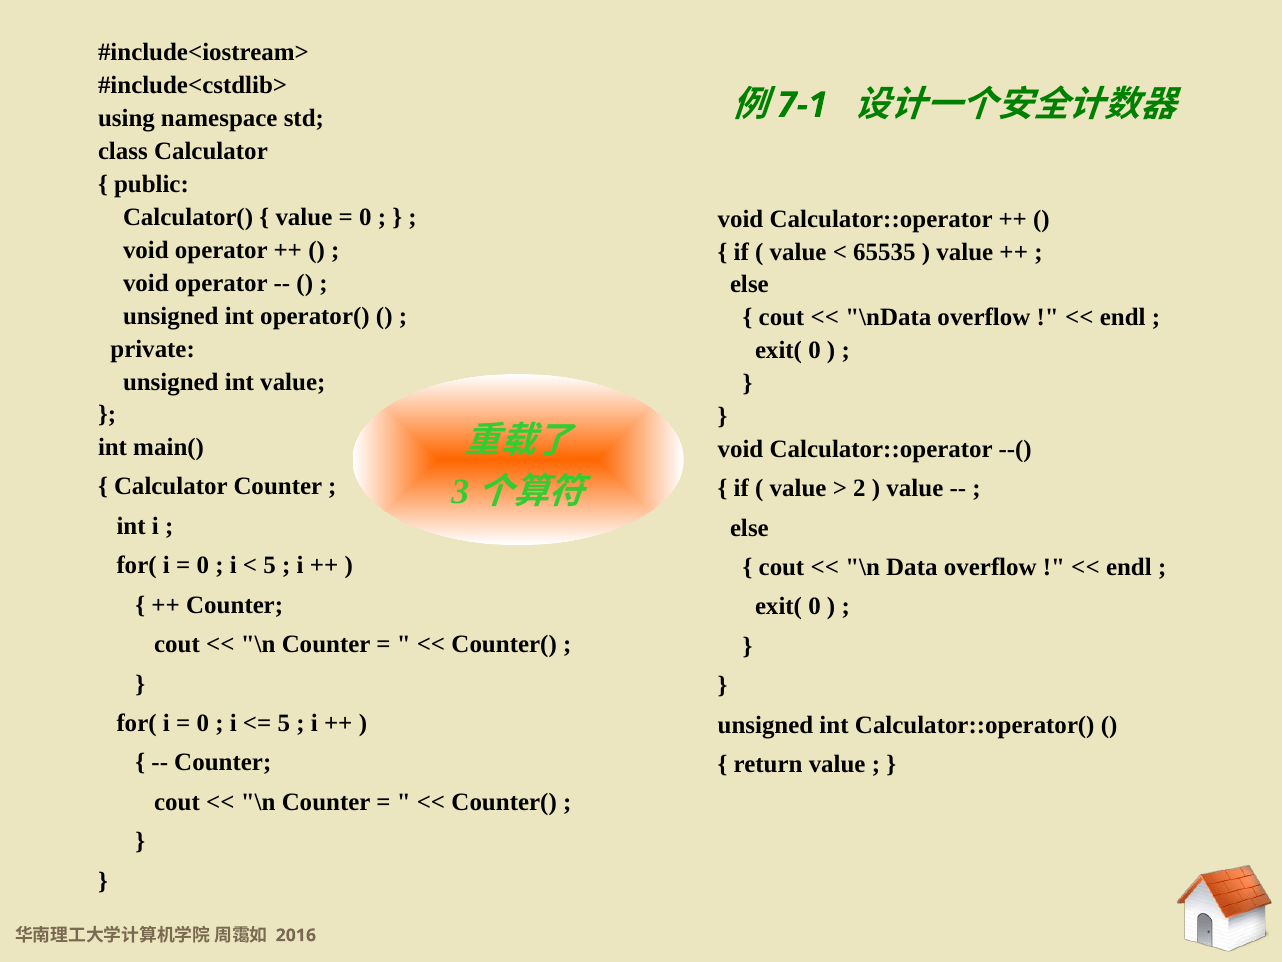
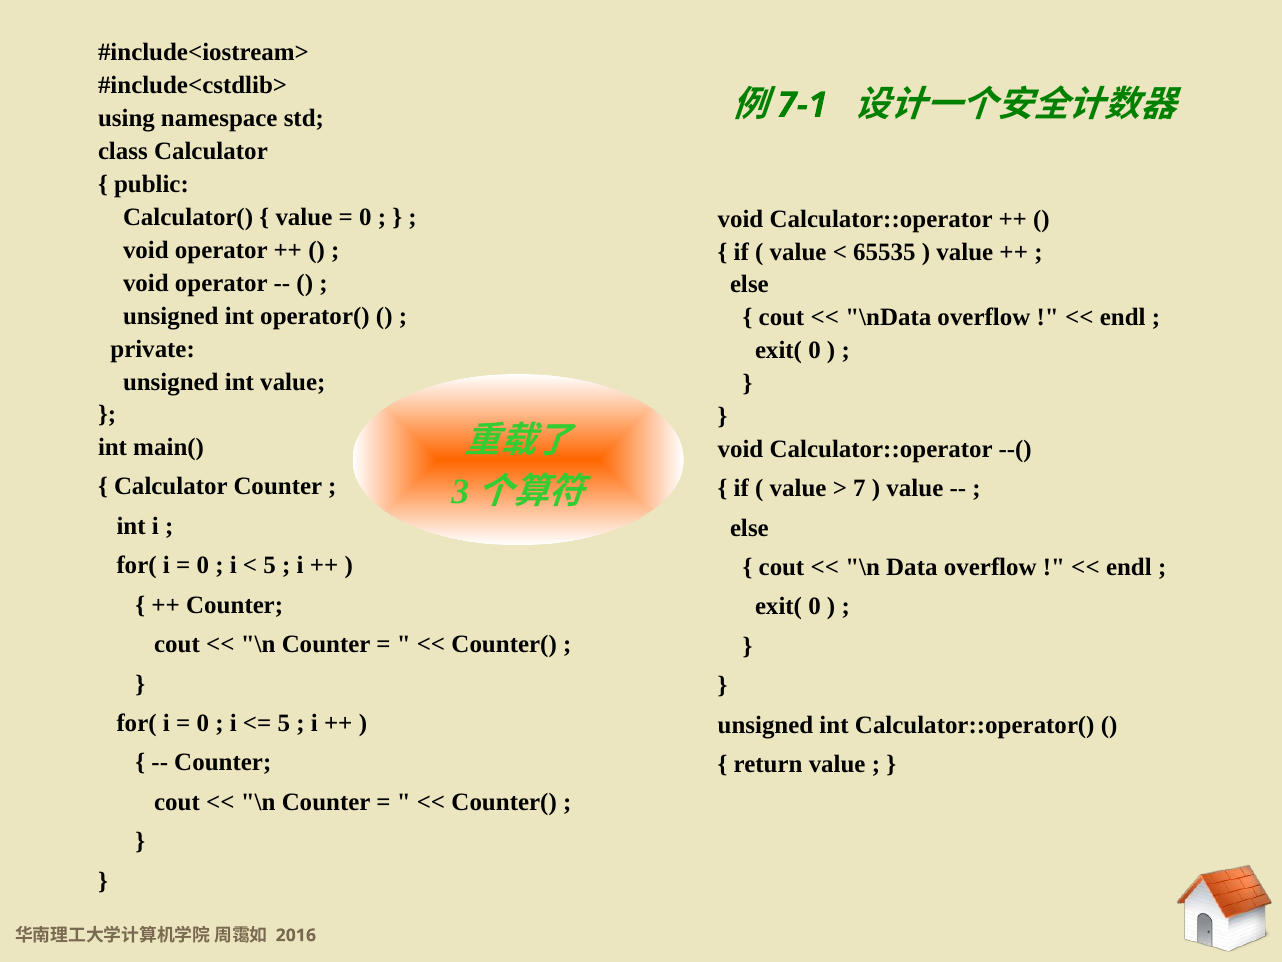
2: 2 -> 7 (859, 488)
